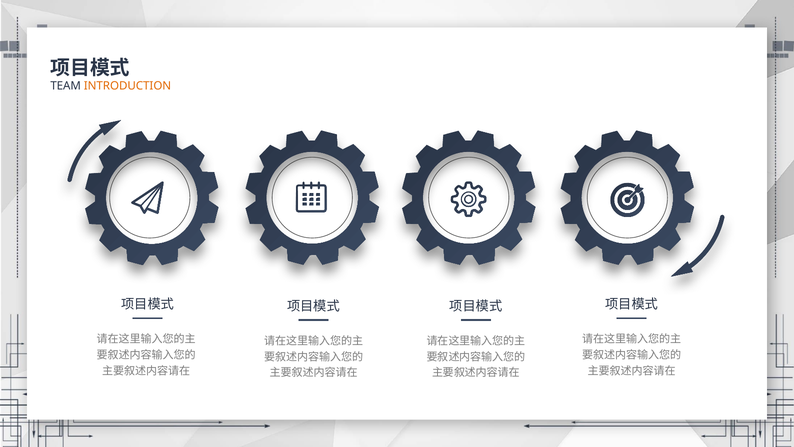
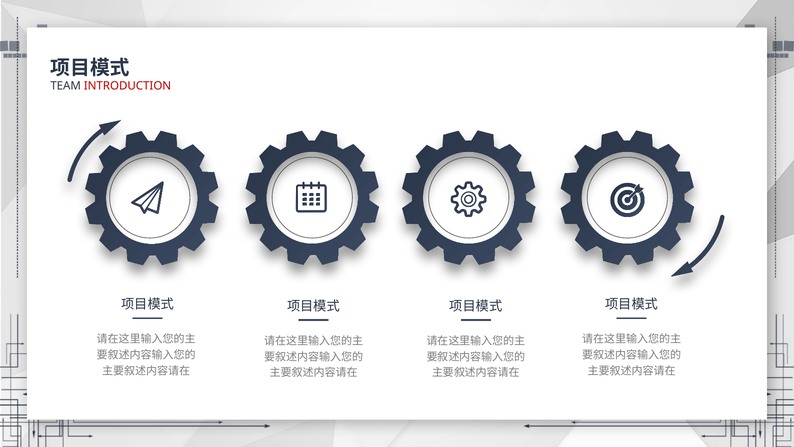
INTRODUCTION colour: orange -> red (127, 86)
